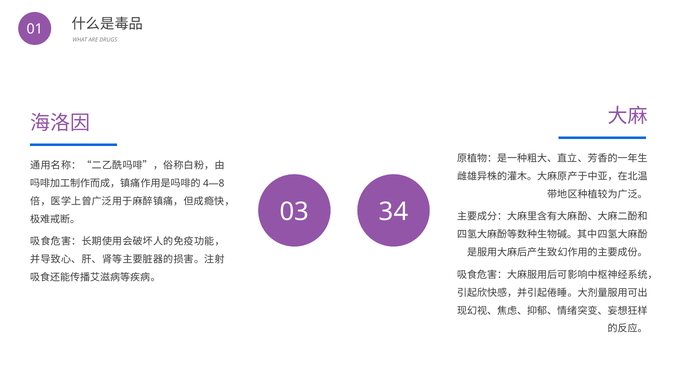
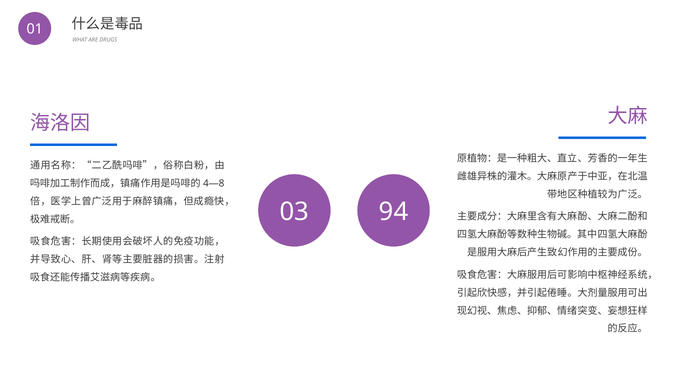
34: 34 -> 94 (394, 212)
